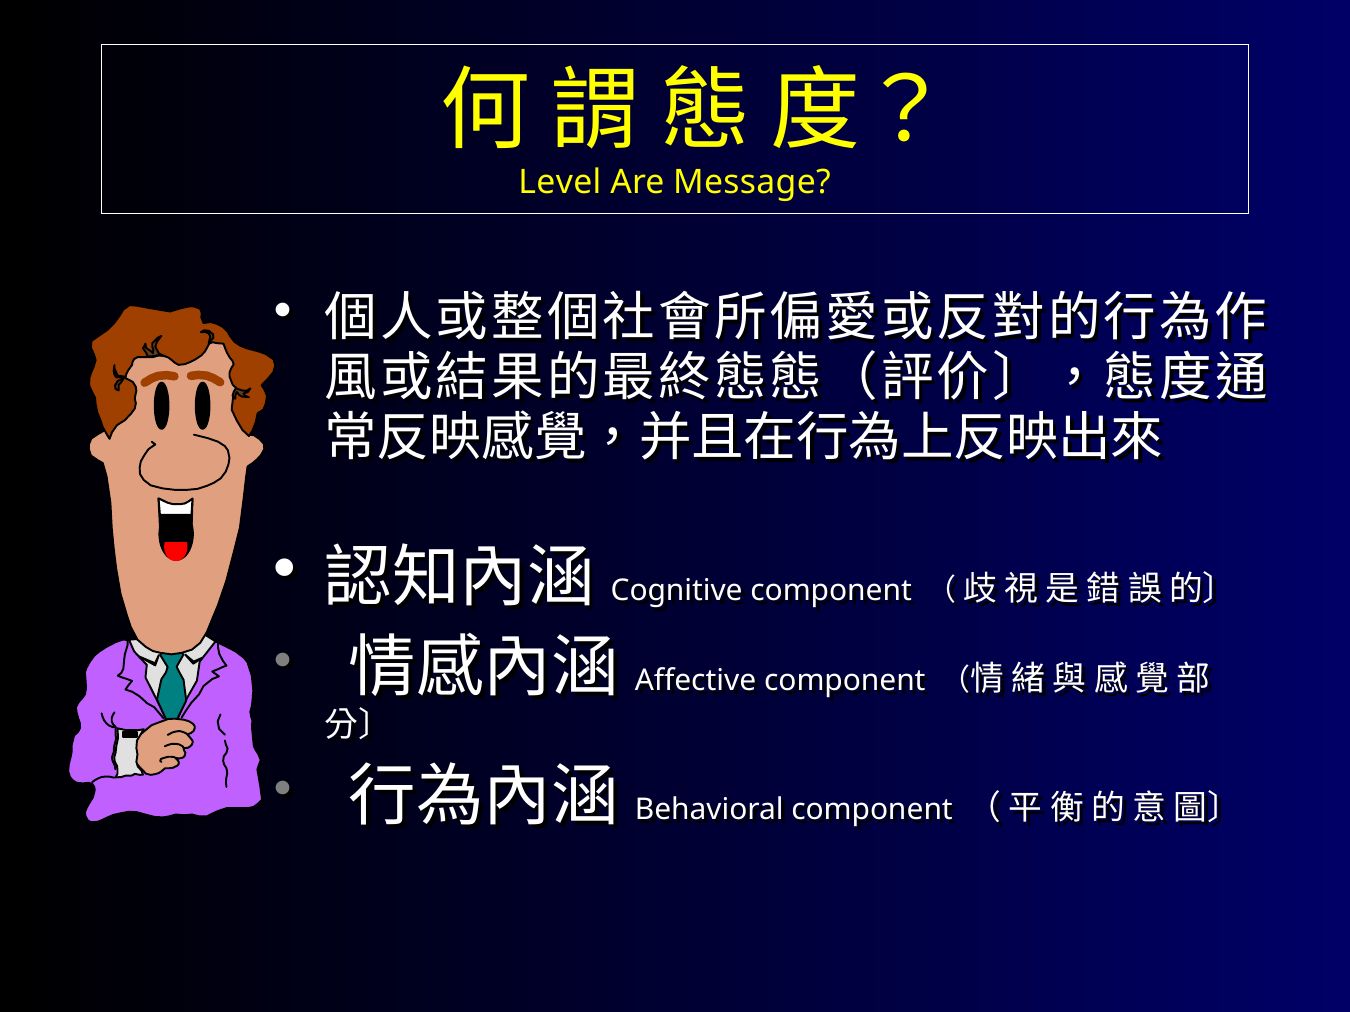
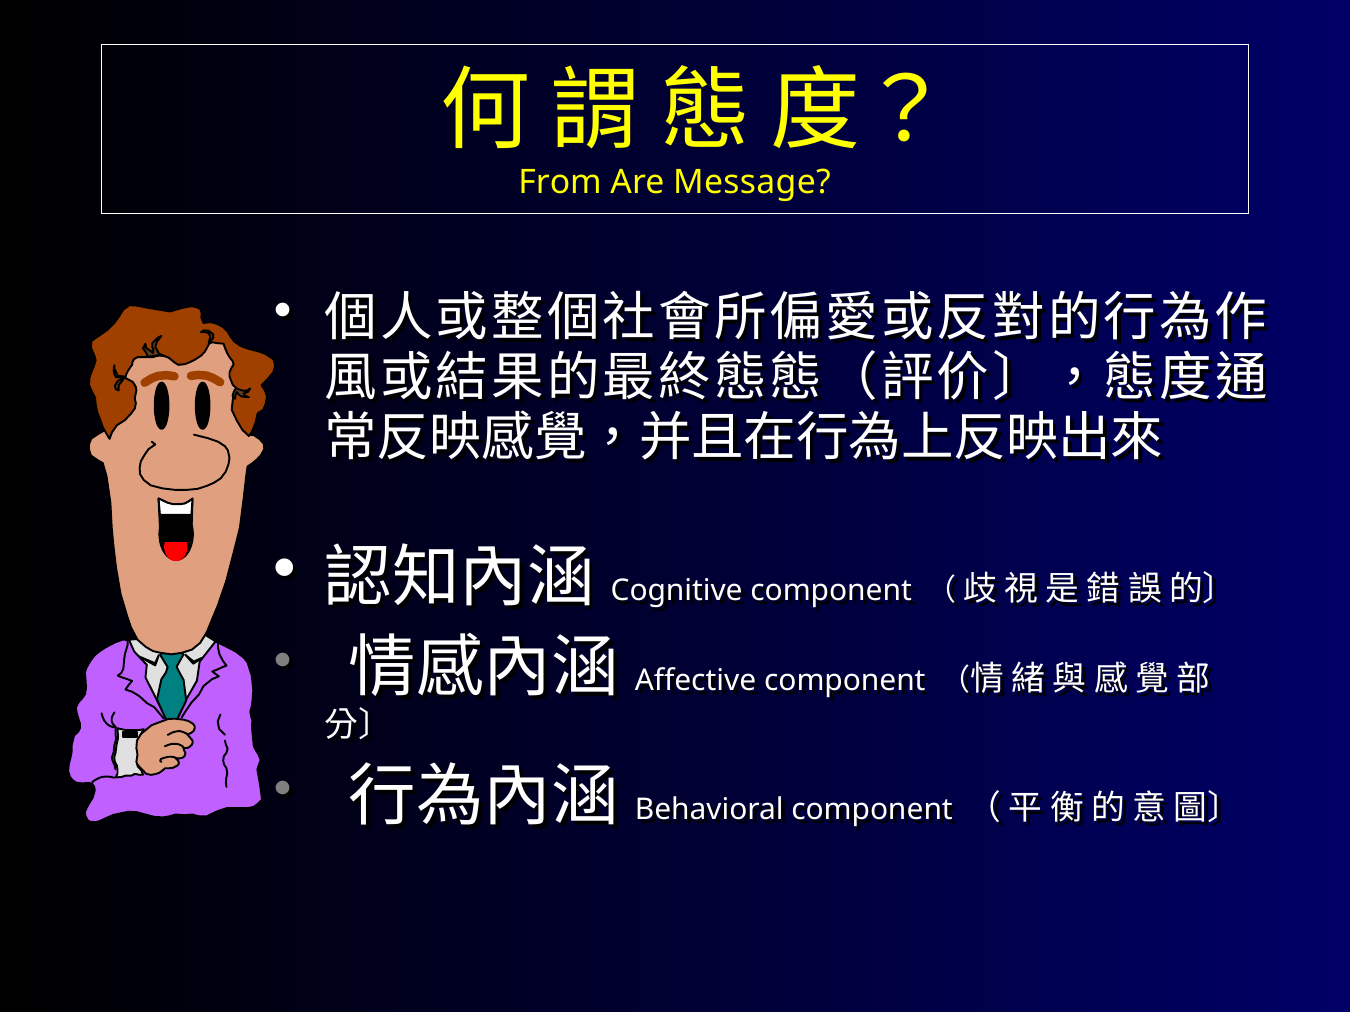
Level: Level -> From (560, 182)
